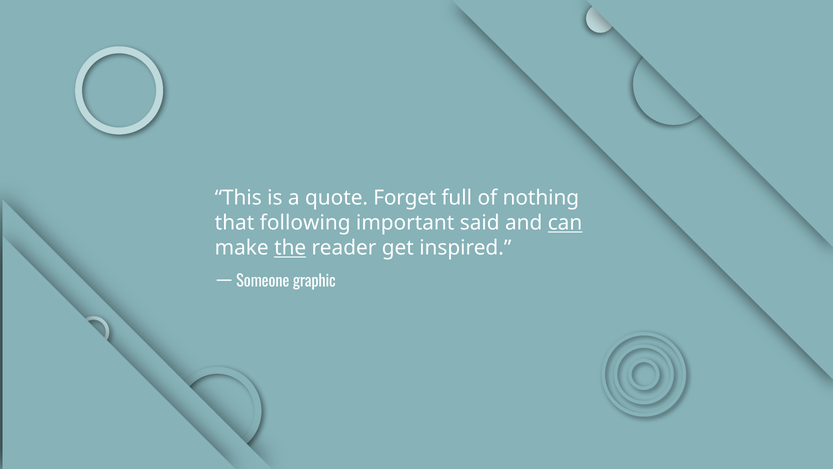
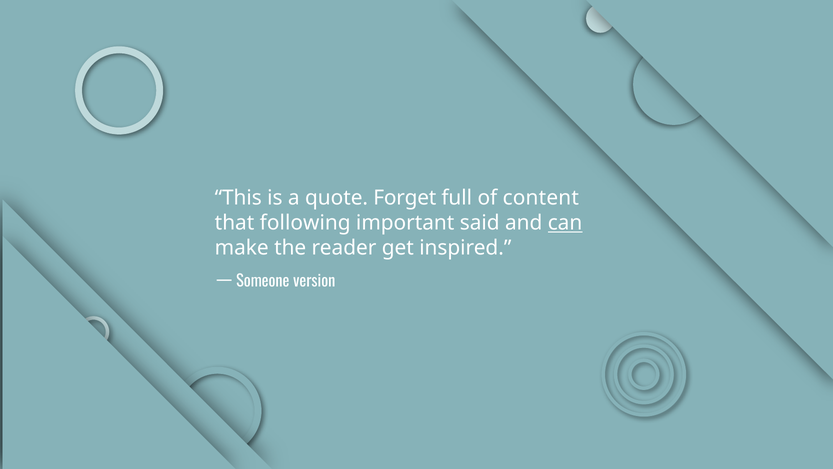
nothing: nothing -> content (541, 198)
the underline: present -> none (290, 248)
graphic: graphic -> version (314, 281)
